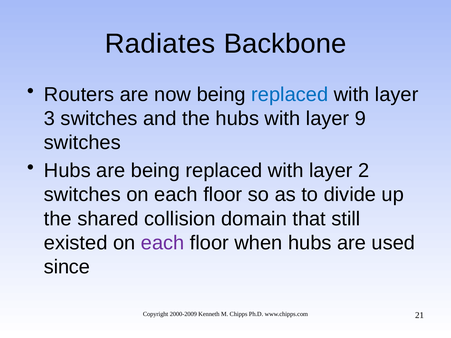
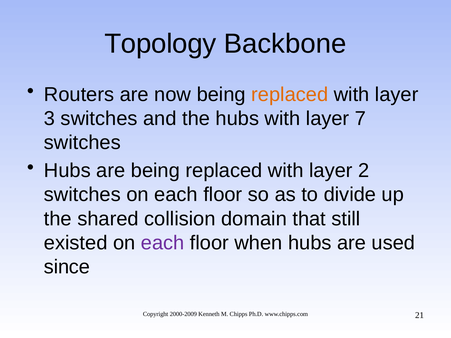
Radiates: Radiates -> Topology (160, 44)
replaced colour: blue -> orange (290, 95)
9: 9 -> 7 (360, 119)
